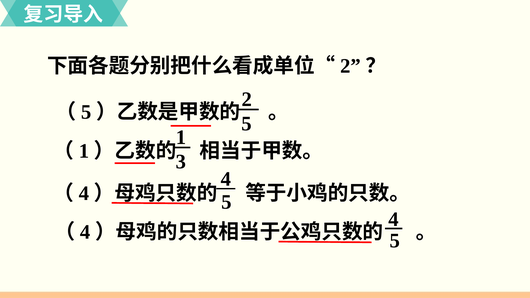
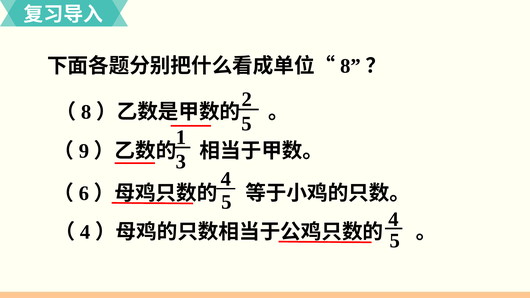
2: 2 -> 8 (350, 66)
5: 5 -> 8 (86, 112)
1: 1 -> 9 (84, 151)
4: 4 -> 6 (84, 193)
